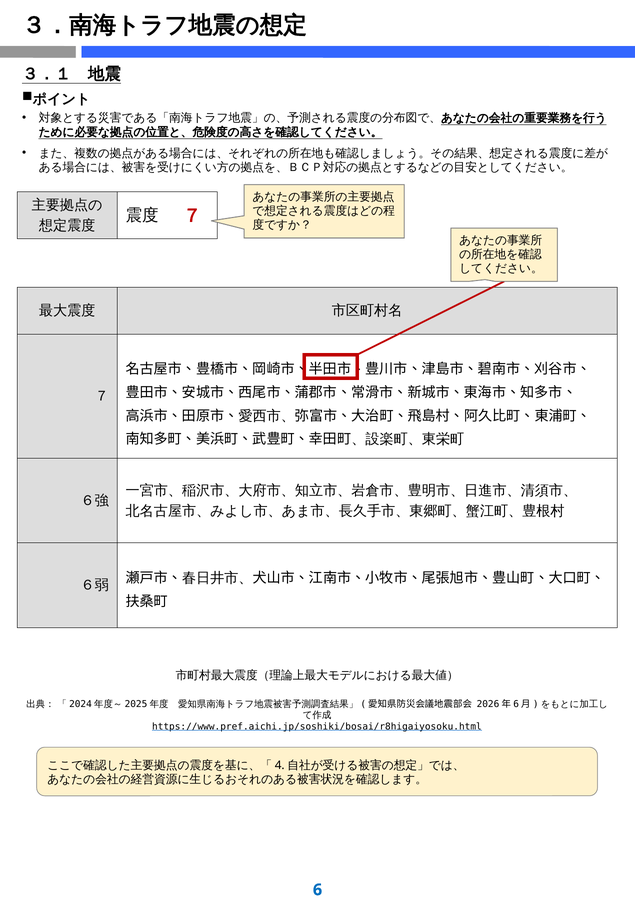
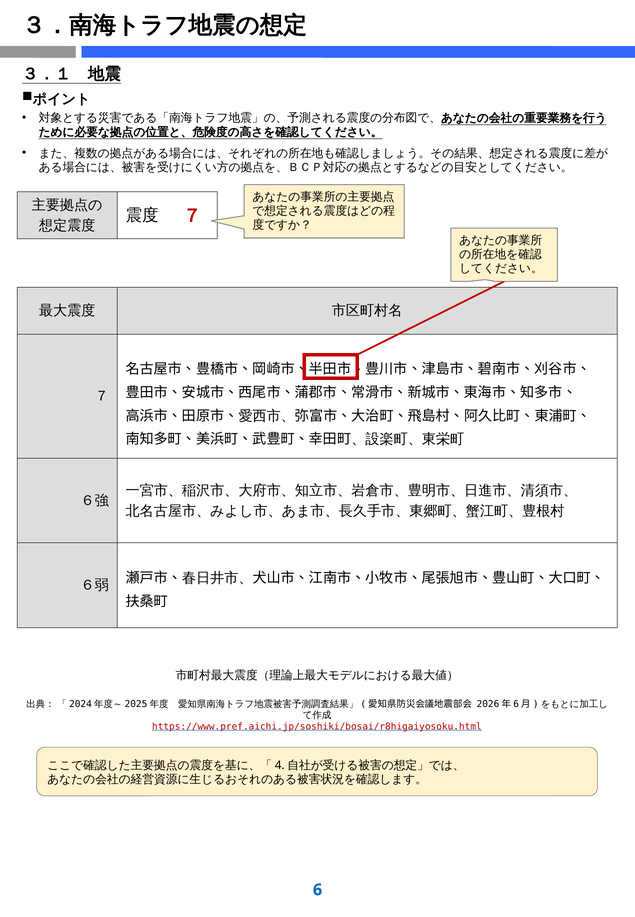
https://www.pref.aichi.jp/soshiki/bosai/r8higaiyosoku.html colour: black -> red (317, 727)
